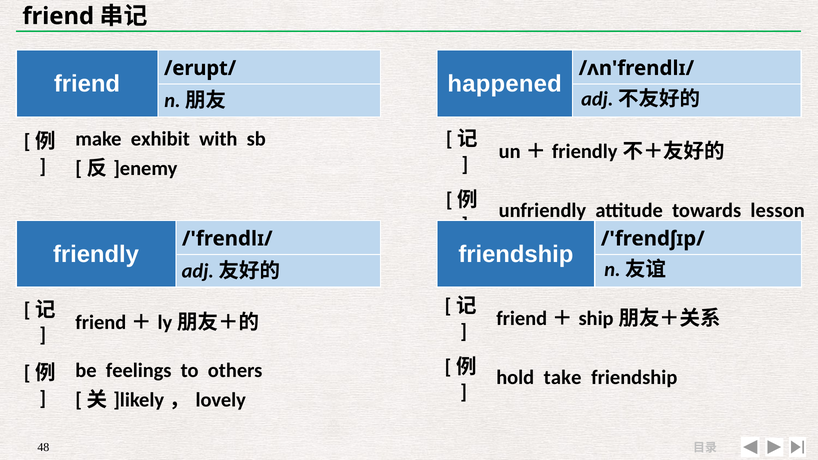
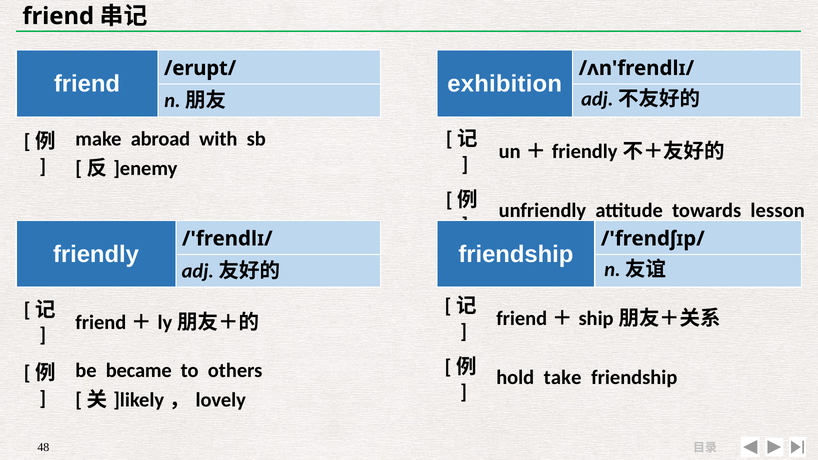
happened: happened -> exhibition (505, 84)
exhibit: exhibit -> abroad (160, 139)
feelings: feelings -> became (139, 371)
